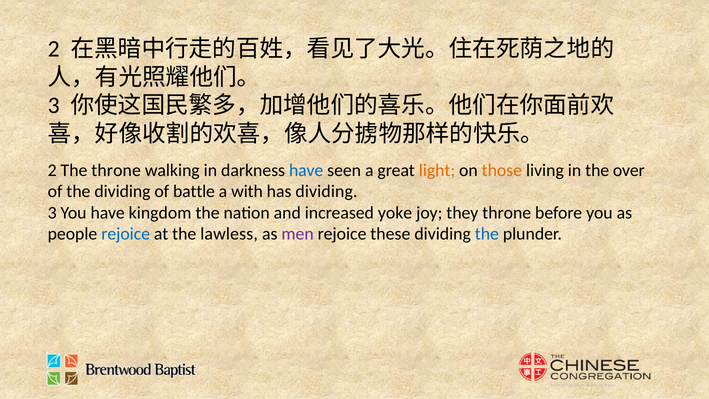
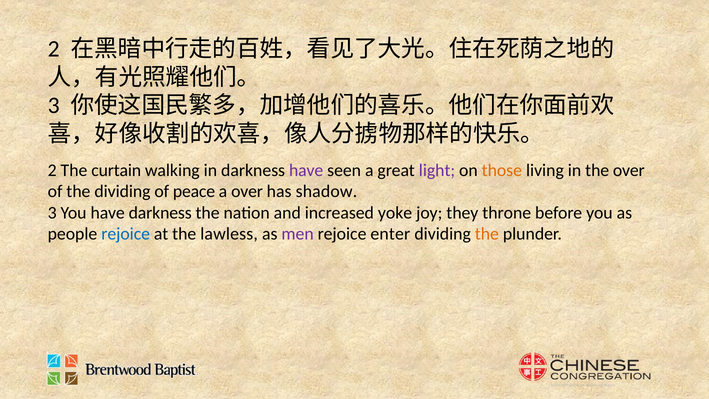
The throne: throne -> curtain (116, 170)
have colour: blue -> purple (306, 170)
light colour: orange -> purple (437, 170)
battle: battle -> peace (194, 191)
a with: with -> over (247, 191)
has dividing: dividing -> shadow (326, 191)
have kingdom: kingdom -> darkness (160, 213)
these: these -> enter (390, 234)
the colour: blue -> orange (487, 234)
